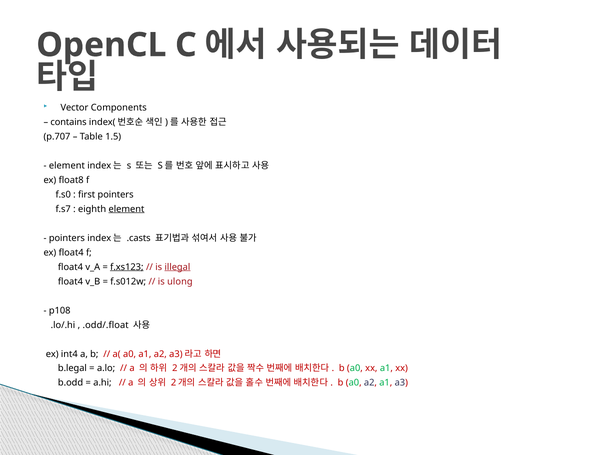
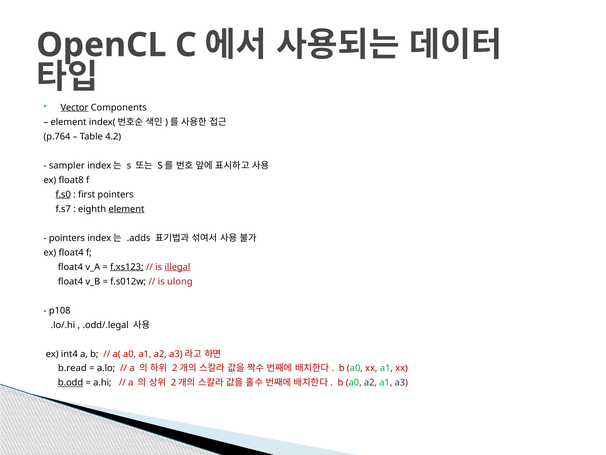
Vector underline: none -> present (74, 107)
contains: contains -> element (68, 122)
p.707: p.707 -> p.764 (57, 136)
1.5: 1.5 -> 4.2 (113, 136)
element: element -> sampler (67, 165)
f.s0 underline: none -> present (63, 194)
.casts: .casts -> .adds (139, 238)
.odd/.float: .odd/.float -> .odd/.legal (106, 325)
b.legal: b.legal -> b.read (72, 368)
b.odd underline: none -> present (71, 383)
